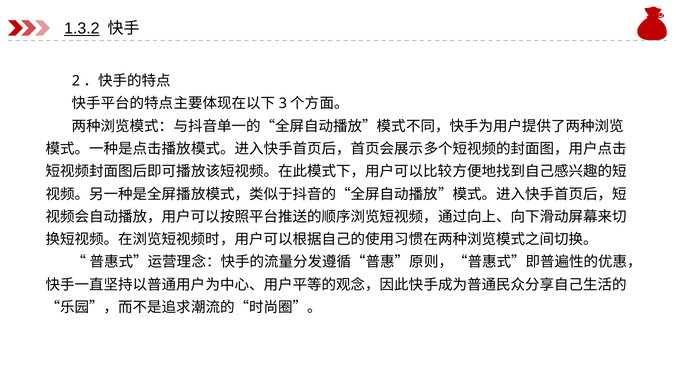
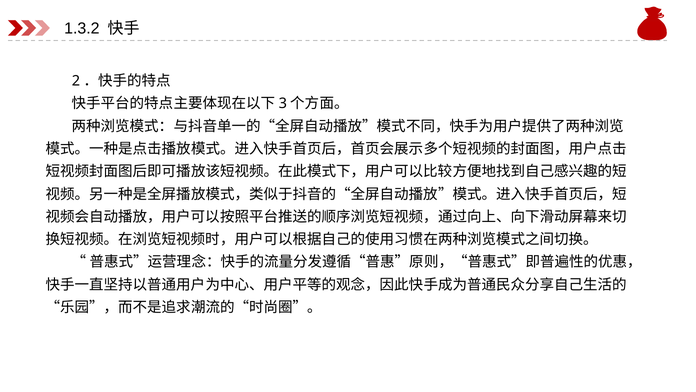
1.3.2 underline: present -> none (82, 29)
